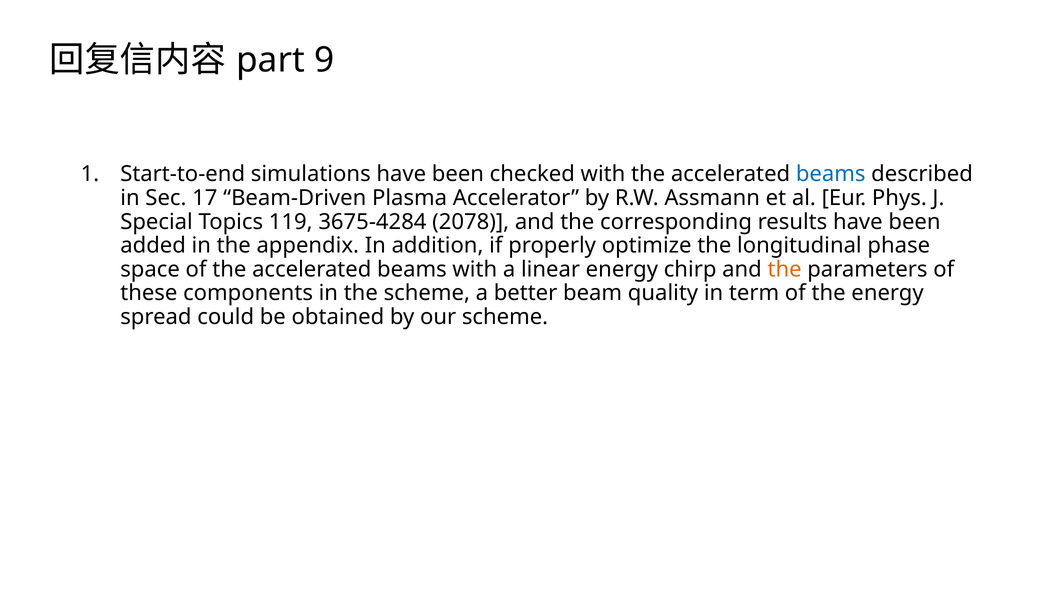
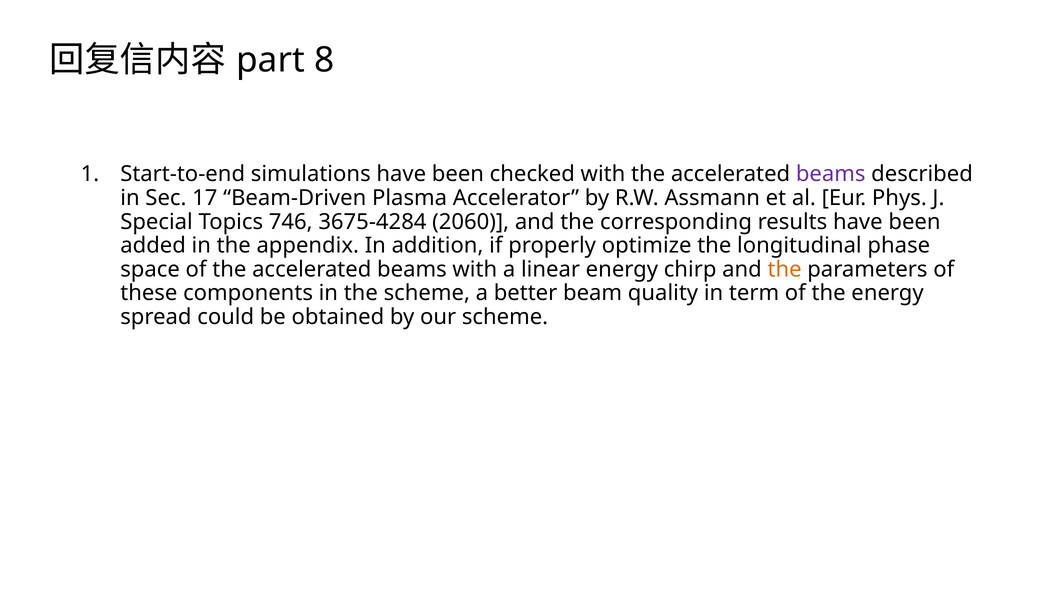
9: 9 -> 8 (324, 60)
beams colour: blue -> purple (831, 174)
119: 119 -> 746 (291, 222)
2078: 2078 -> 2060 (471, 222)
